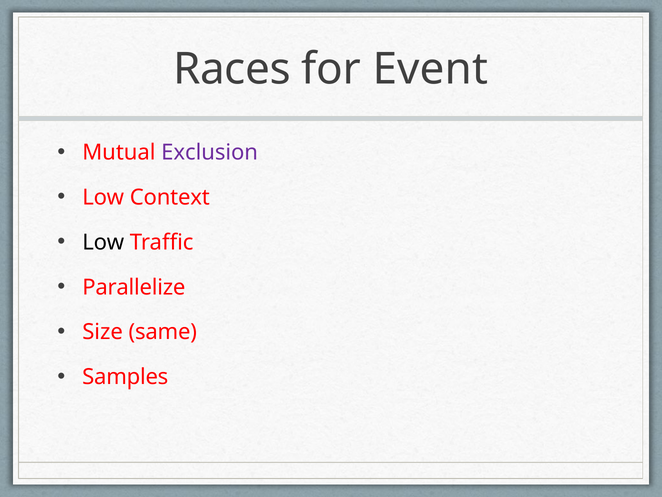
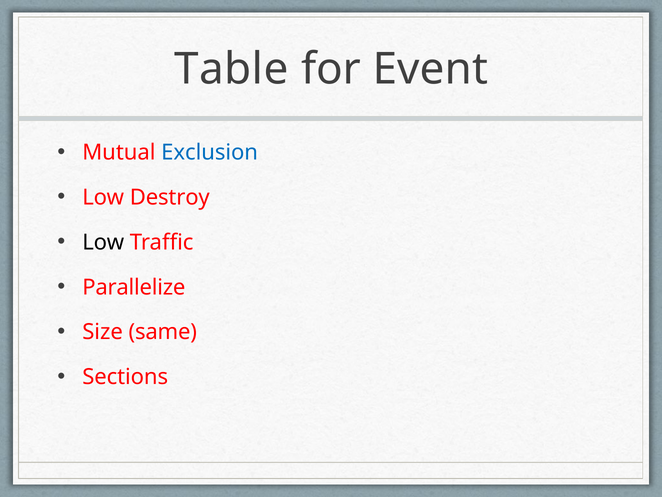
Races: Races -> Table (231, 69)
Exclusion colour: purple -> blue (210, 152)
Context: Context -> Destroy (170, 197)
Samples: Samples -> Sections (125, 377)
